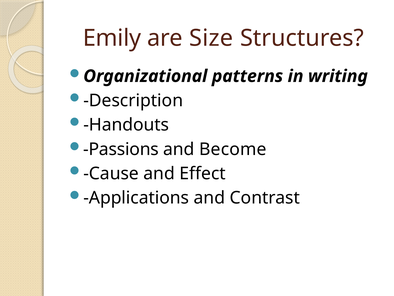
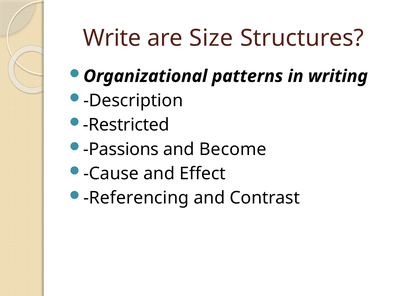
Emily: Emily -> Write (112, 38)
Handouts: Handouts -> Restricted (126, 125)
Applications: Applications -> Referencing (136, 198)
